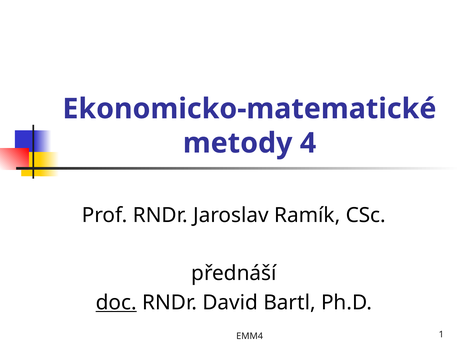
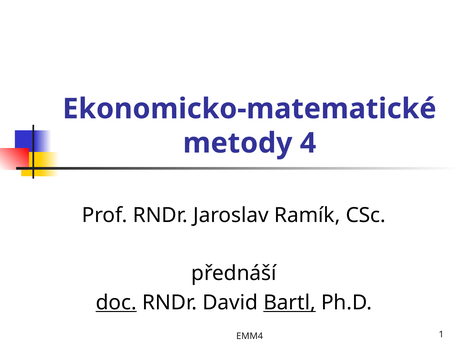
Bartl underline: none -> present (290, 303)
